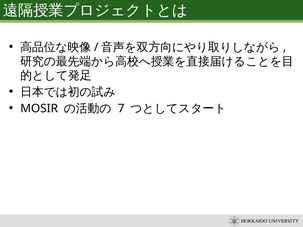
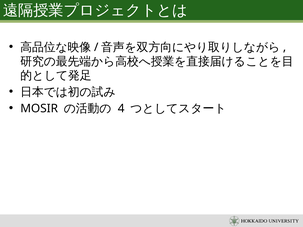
7: 7 -> 4 (121, 109)
